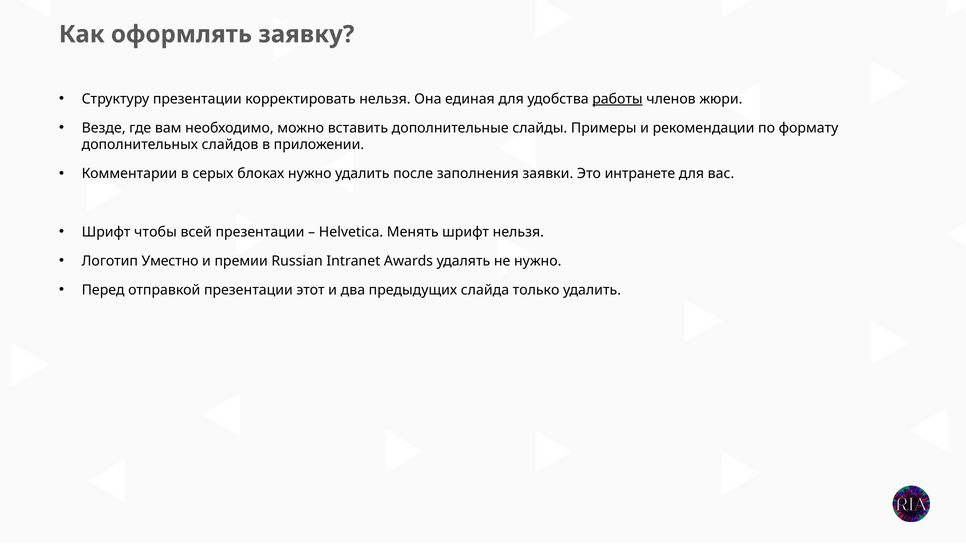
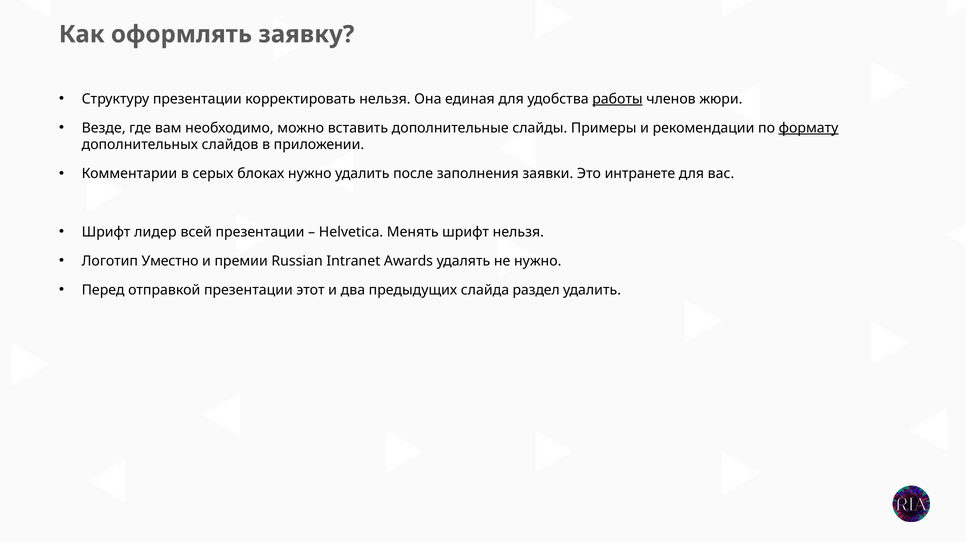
формату underline: none -> present (809, 128)
чтобы: чтобы -> лидер (155, 232)
только: только -> раздел (536, 290)
